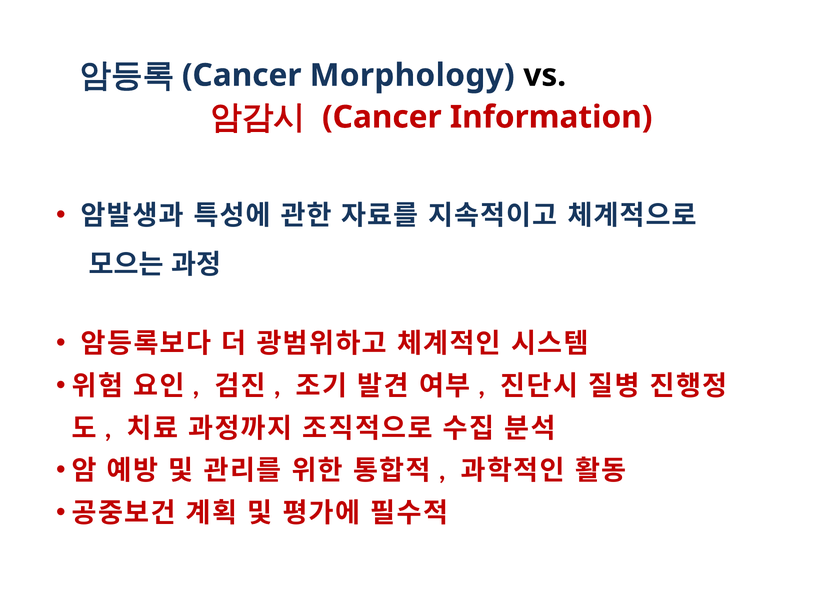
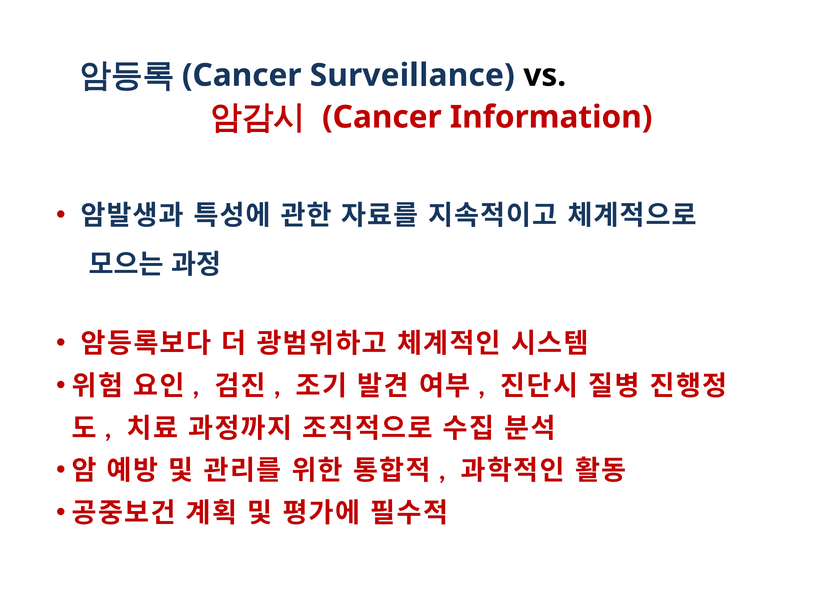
Morphology: Morphology -> Surveillance (412, 75)
